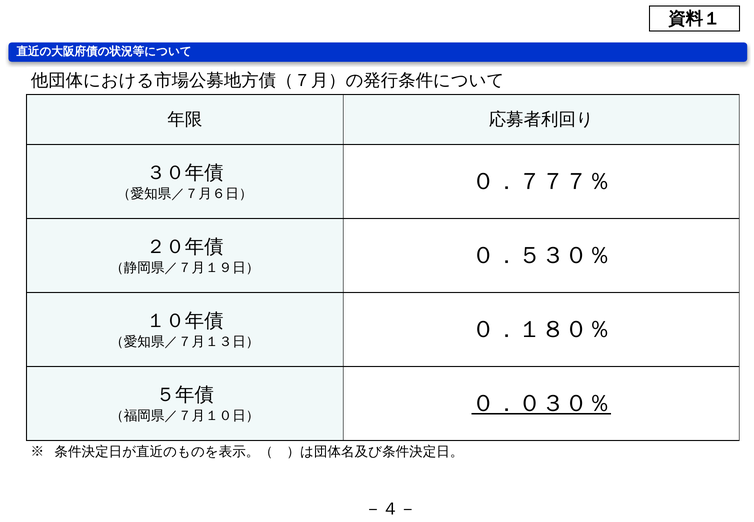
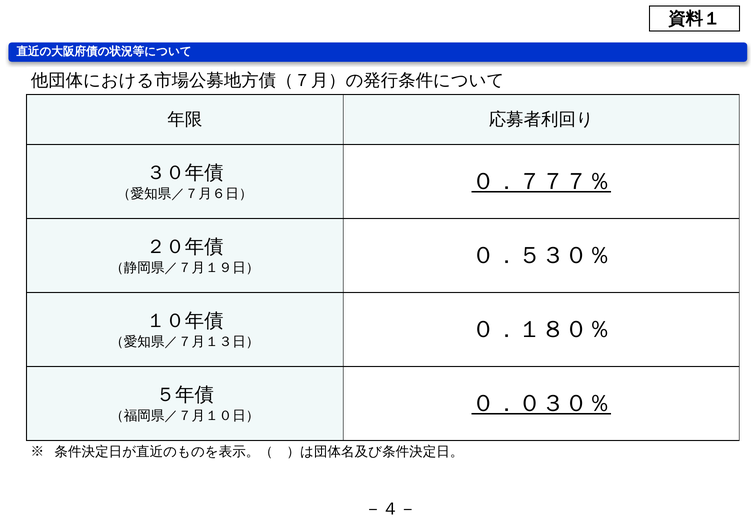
０．７７７％ underline: none -> present (541, 182)
